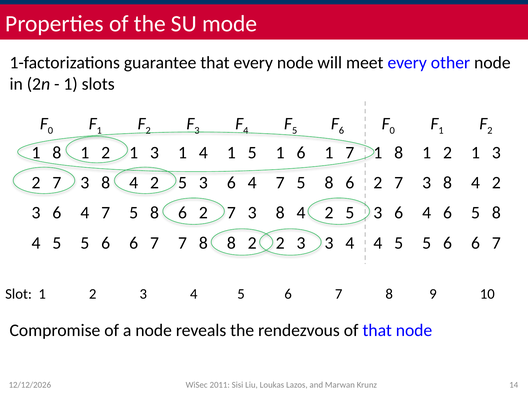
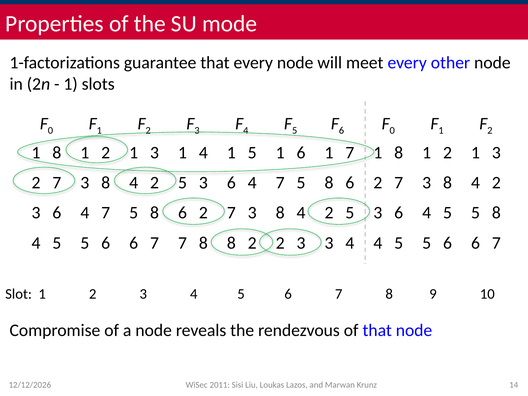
6 4 6: 6 -> 5 (447, 213)
